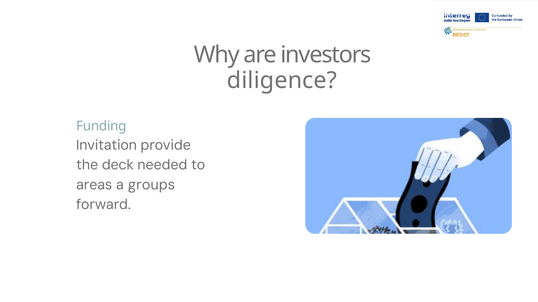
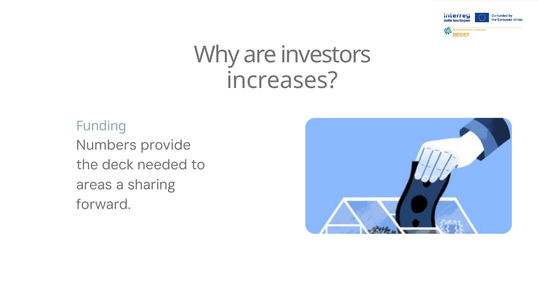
diligence: diligence -> increases (282, 81)
Invitation: Invitation -> Numbers (106, 145)
groups: groups -> sharing (152, 185)
